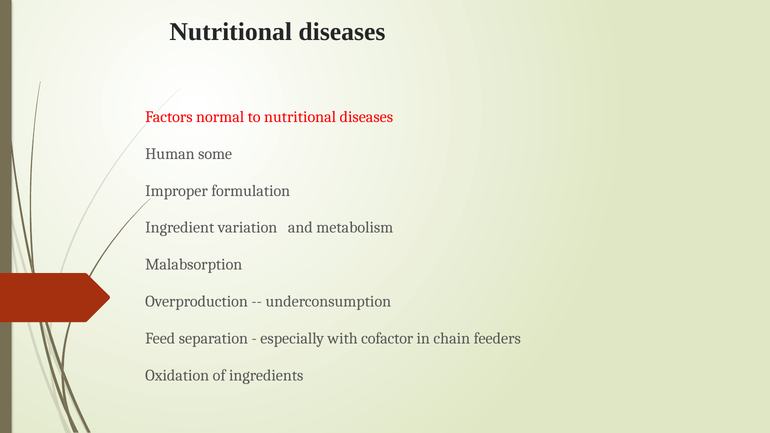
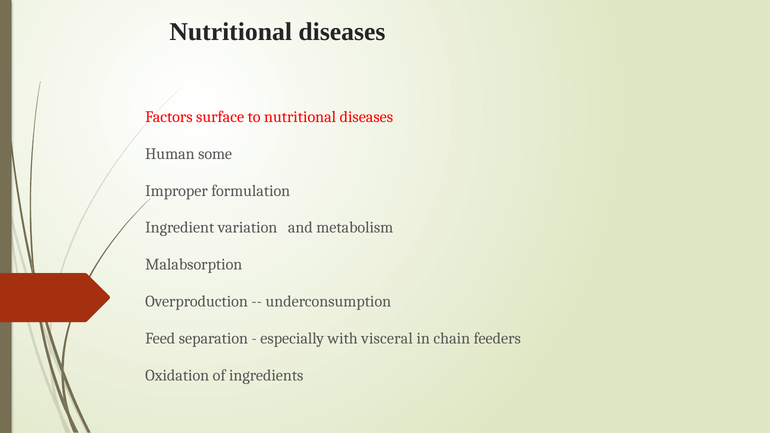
normal: normal -> surface (220, 117)
cofactor: cofactor -> visceral (387, 338)
